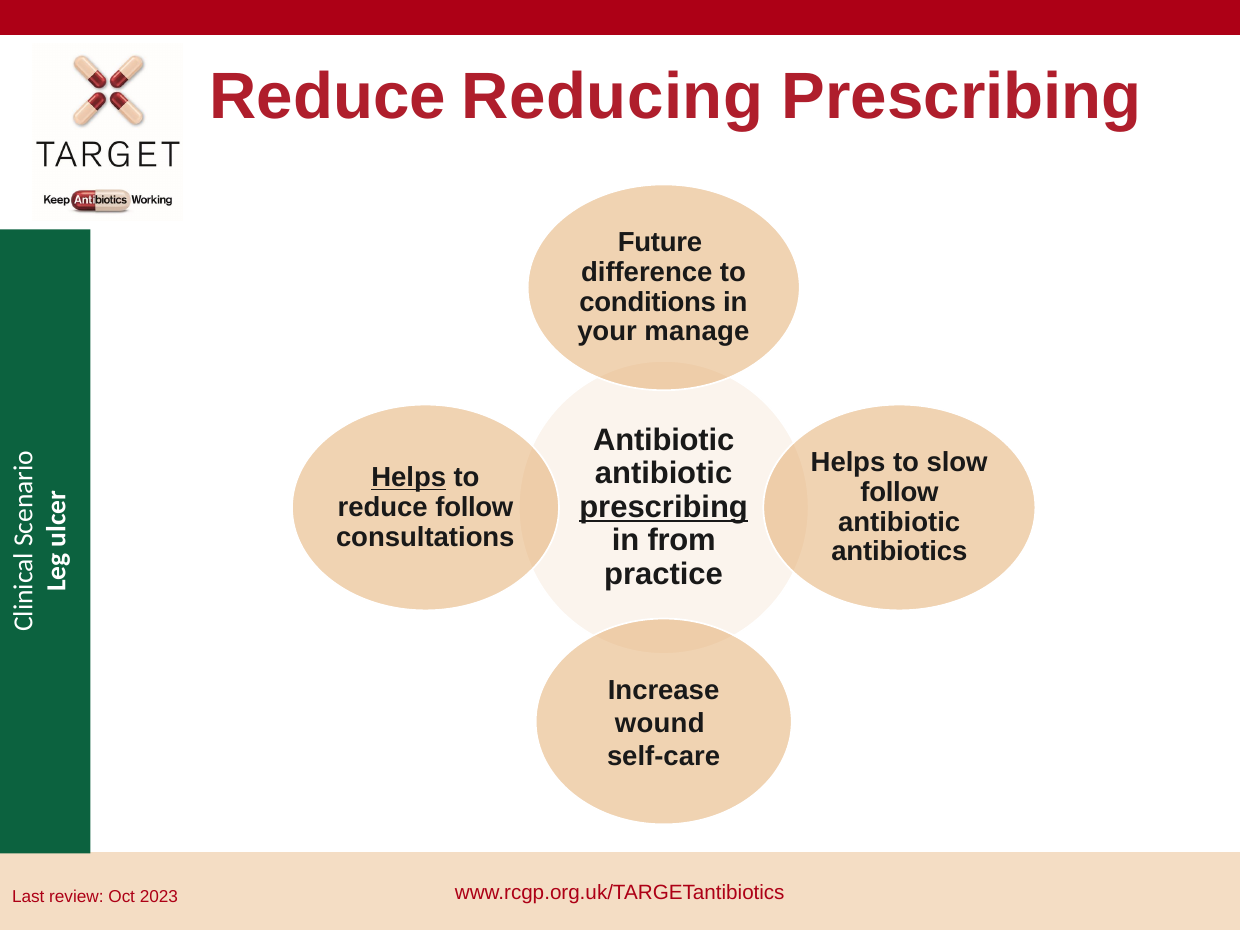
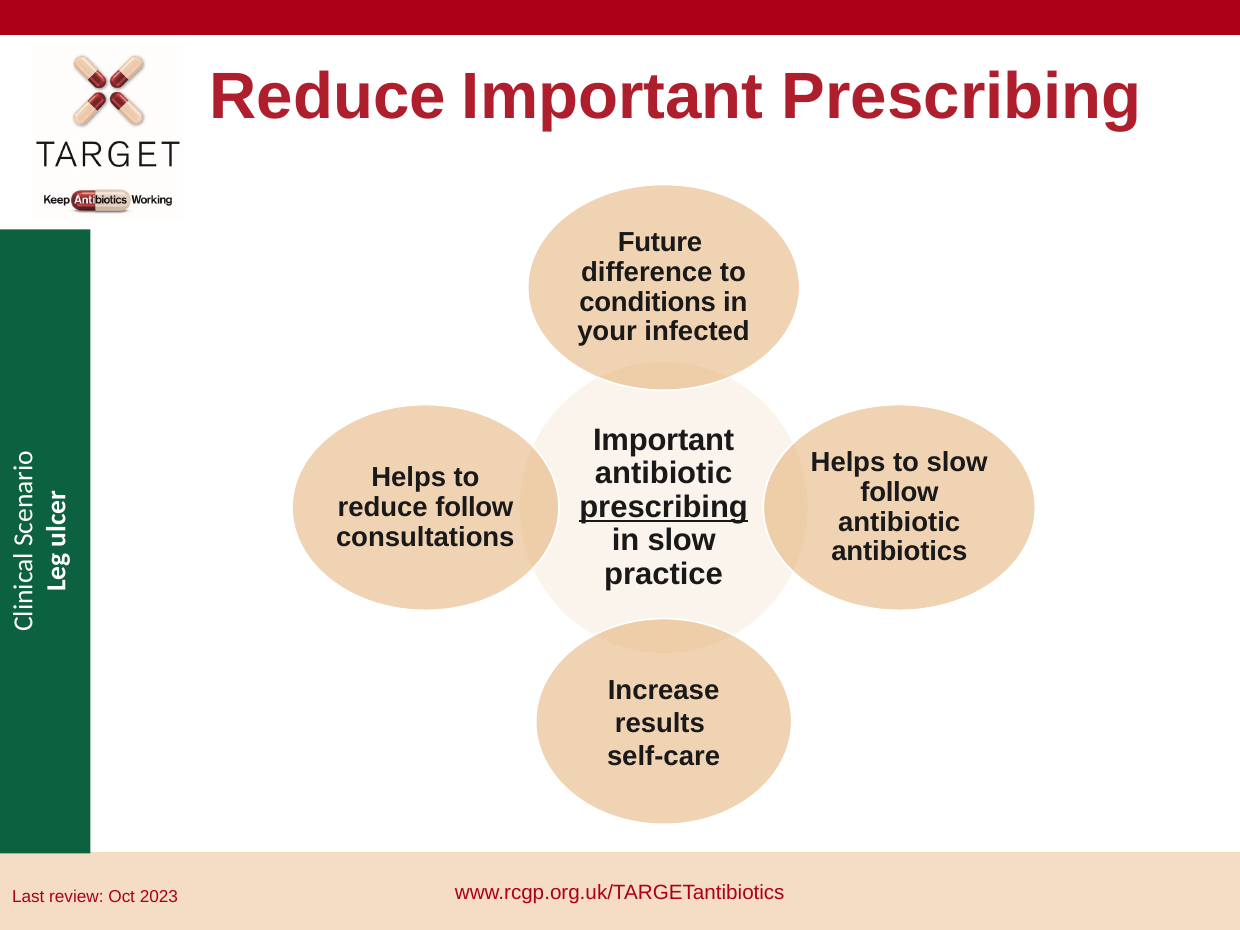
Reduce Reducing: Reducing -> Important (613, 97)
manage: manage -> infected (697, 332)
Antibiotic: Antibiotic -> Important (664, 440)
Helps underline: present -> none (409, 478)
in from: from -> slow (682, 541)
wound: wound -> results (660, 723)
